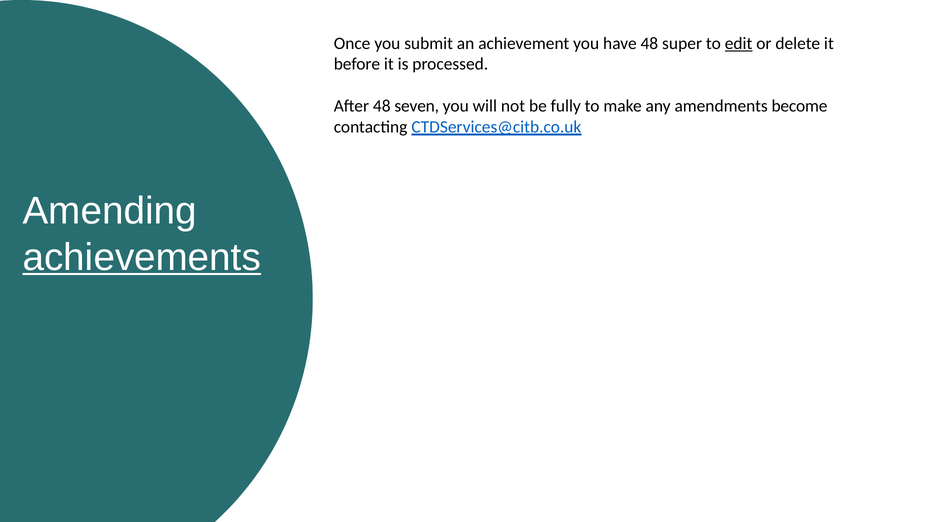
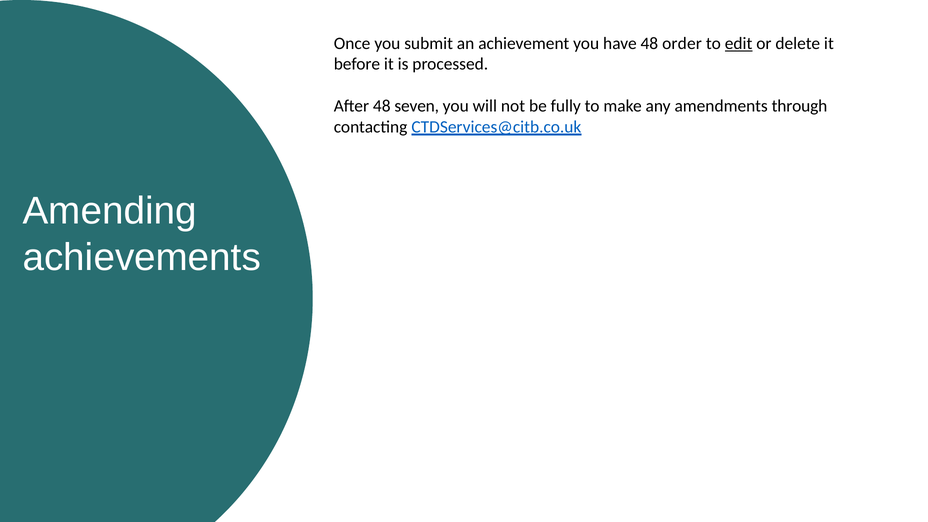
super: super -> order (682, 43)
become: become -> through (799, 106)
achievements underline: present -> none (142, 257)
